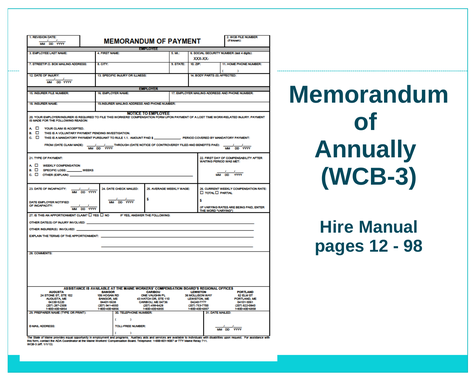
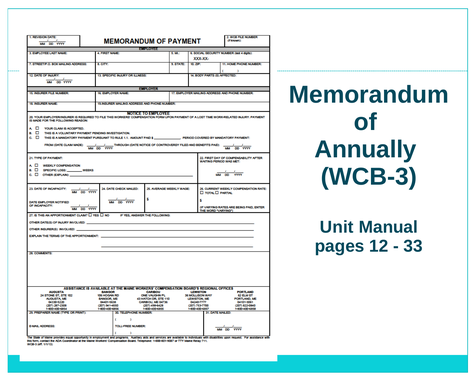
Hire: Hire -> Unit (337, 227)
98: 98 -> 33 (413, 246)
